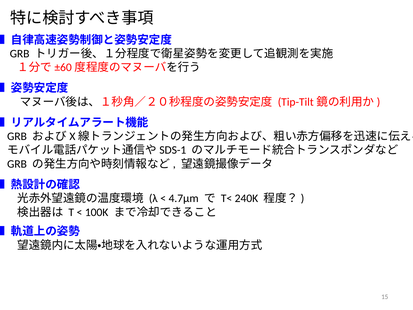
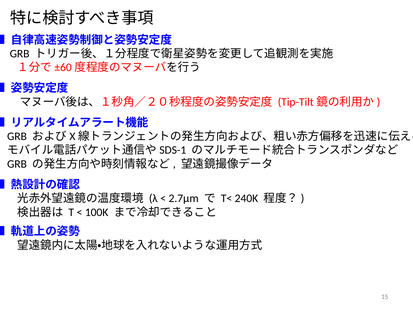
4.7μm: 4.7μm -> 2.7μm (184, 198)
